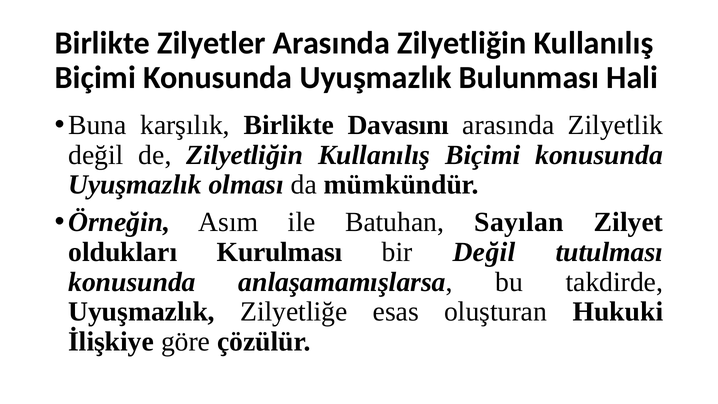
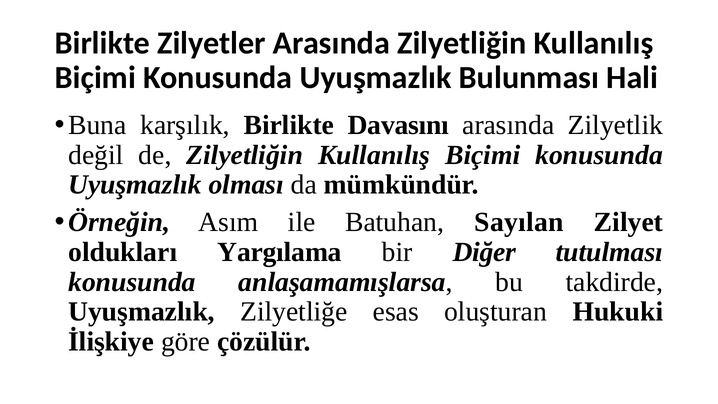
Kurulması: Kurulması -> Yargılama (280, 252)
bir Değil: Değil -> Diğer (484, 252)
